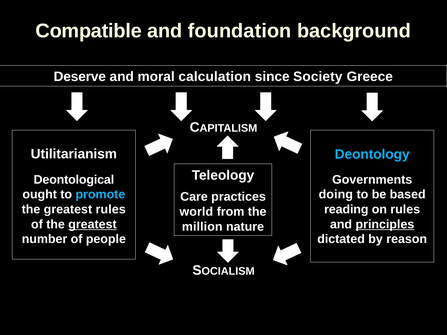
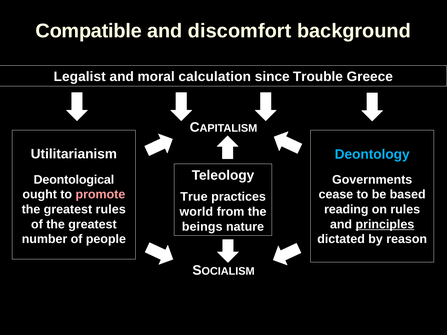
foundation: foundation -> discomfort (240, 31)
Deserve: Deserve -> Legalist (80, 77)
Society: Society -> Trouble (318, 77)
promote colour: light blue -> pink (100, 195)
doing: doing -> cease (336, 195)
Care: Care -> True (194, 197)
greatest underline: present -> none (92, 224)
million: million -> beings (202, 227)
